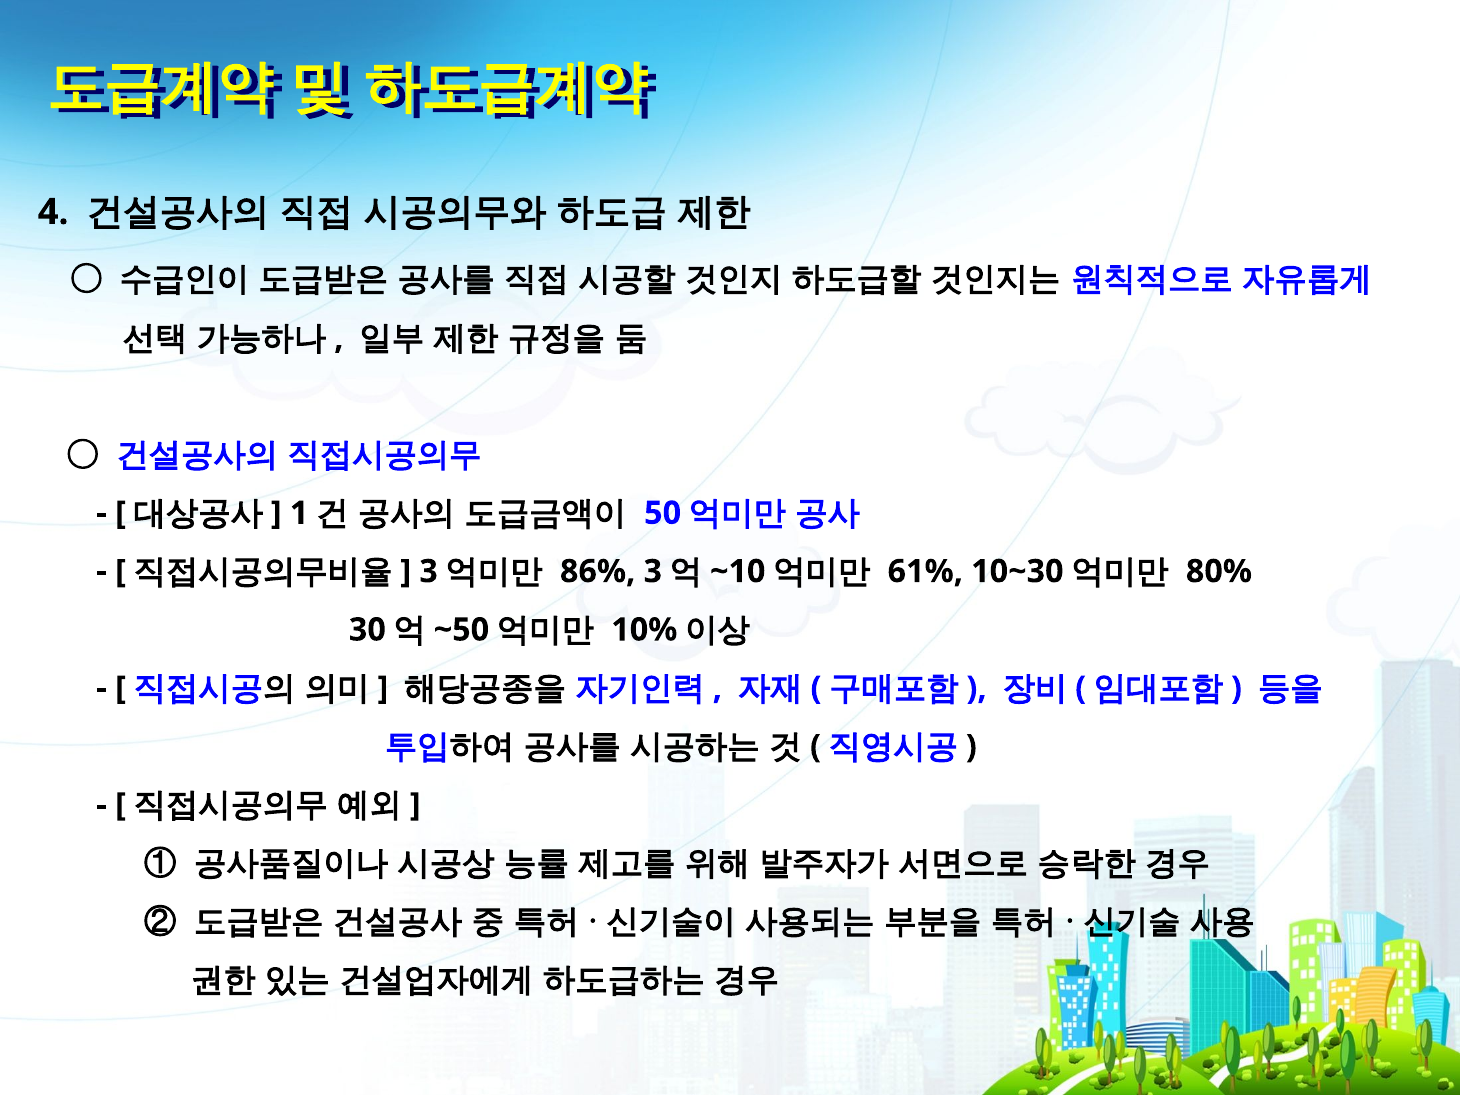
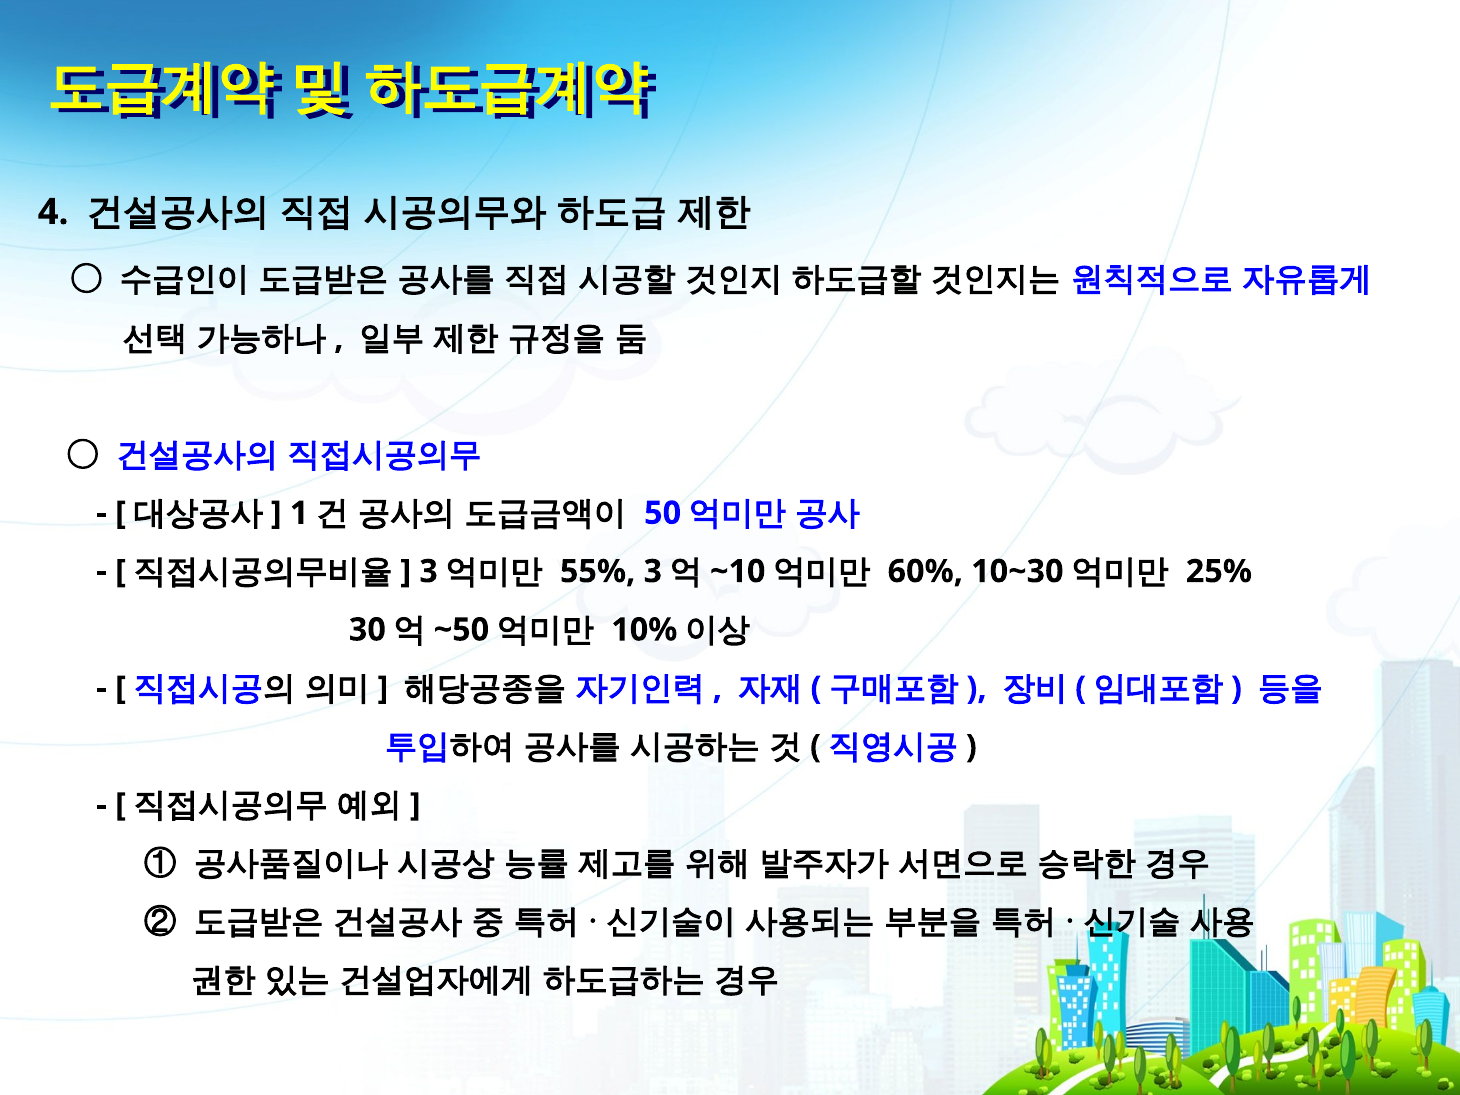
86%: 86% -> 55% (598, 571)
61%: 61% -> 60% (925, 571)
80%: 80% -> 25% (1219, 571)
